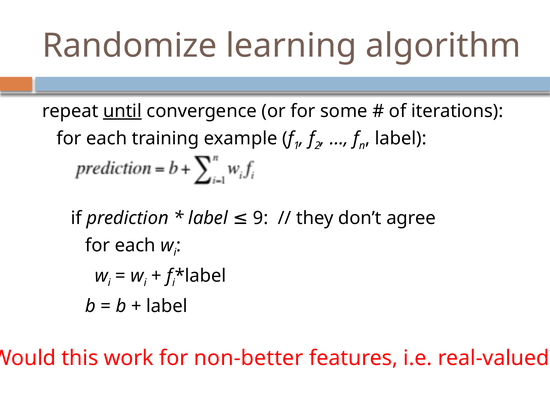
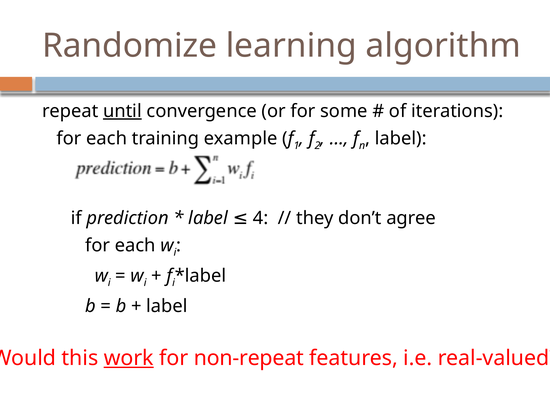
9: 9 -> 4 (261, 218)
work underline: none -> present (129, 359)
non-better: non-better -> non-repeat (249, 359)
